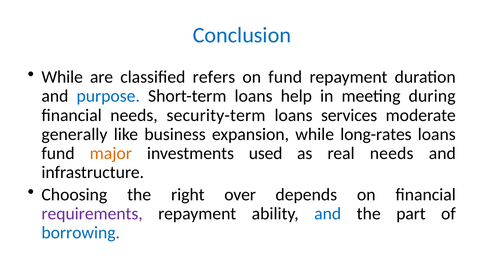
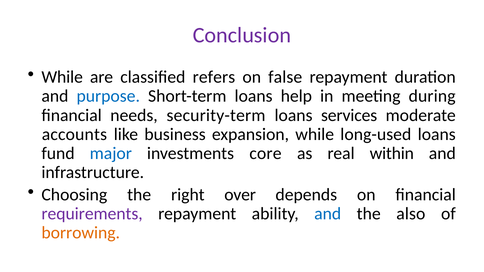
Conclusion colour: blue -> purple (242, 35)
on fund: fund -> false (285, 77)
generally: generally -> accounts (74, 134)
long-rates: long-rates -> long-used (376, 134)
major colour: orange -> blue (111, 153)
used: used -> core (265, 153)
real needs: needs -> within (392, 153)
part: part -> also (411, 214)
borrowing colour: blue -> orange (81, 233)
